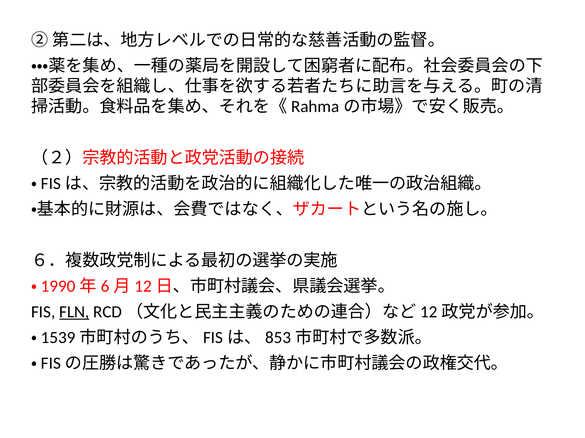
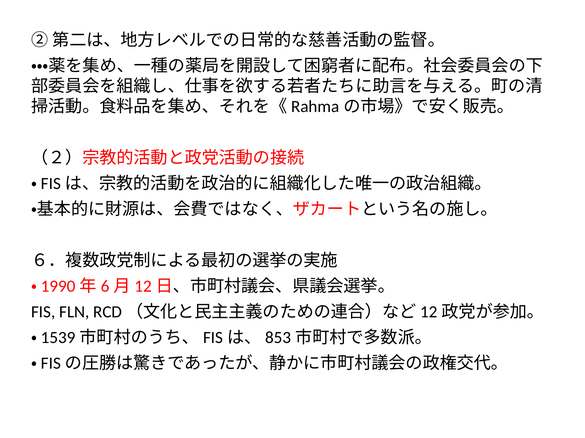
FLN underline: present -> none (74, 312)
